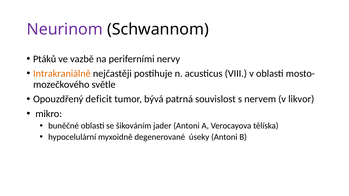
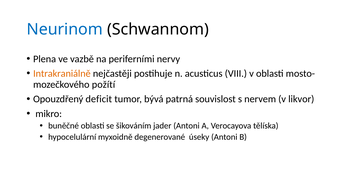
Neurinom colour: purple -> blue (65, 29)
Ptáků: Ptáků -> Plena (45, 59)
světle: světle -> požítí (104, 85)
